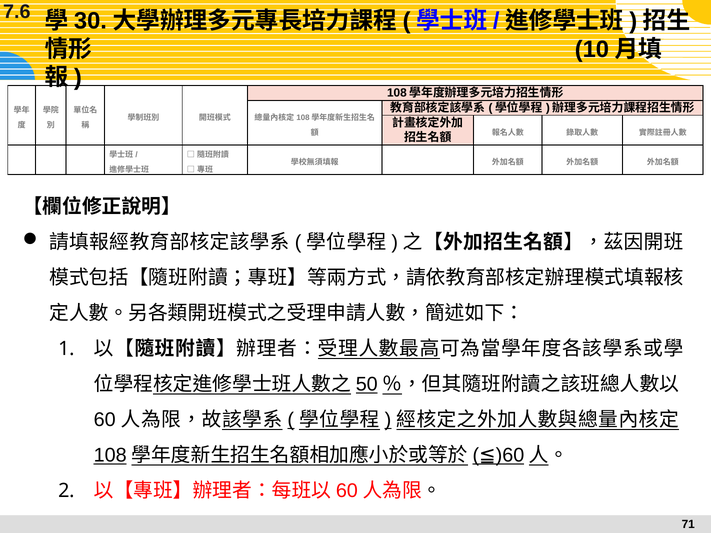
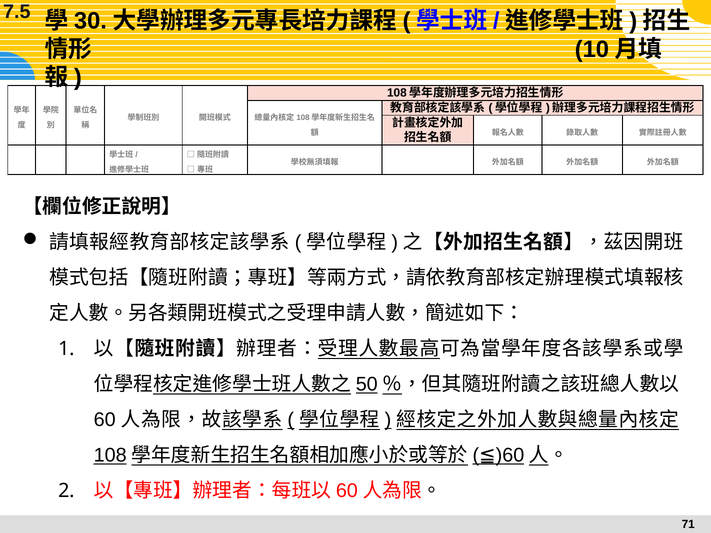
7.6: 7.6 -> 7.5 (17, 12)
